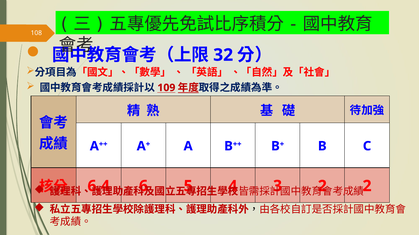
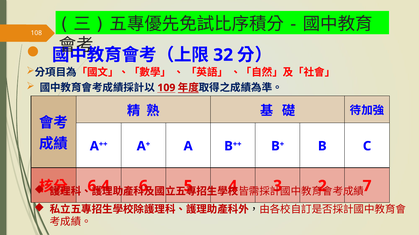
2: 2 -> 7 (367, 186)
